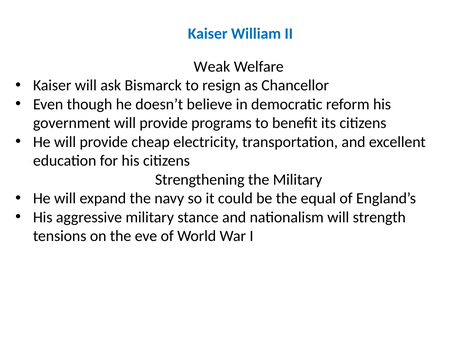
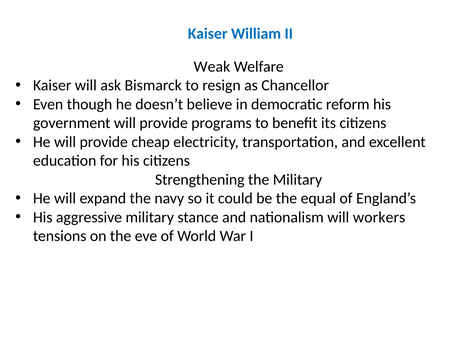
strength: strength -> workers (379, 217)
